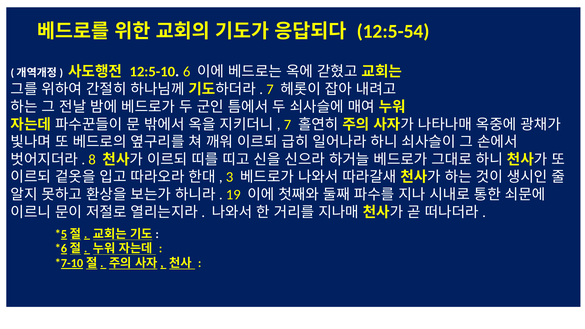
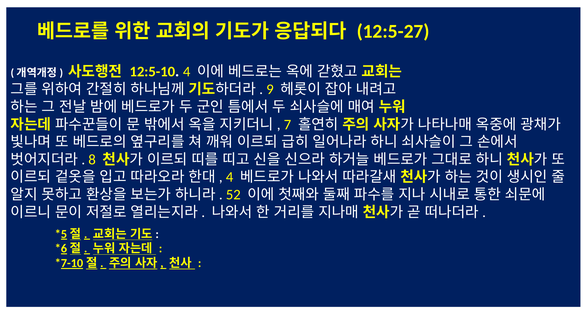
12:5-54: 12:5-54 -> 12:5-27 (393, 31)
12:5-10 6: 6 -> 4 (187, 72)
7: 7 -> 9 (270, 89)
3: 3 -> 4 (230, 177)
19: 19 -> 52 (233, 195)
